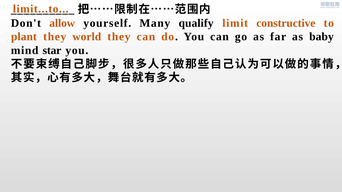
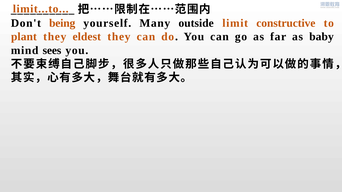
allow: allow -> being (62, 23)
qualify: qualify -> outside (196, 23)
world: world -> eldest (87, 37)
star: star -> sees (52, 50)
